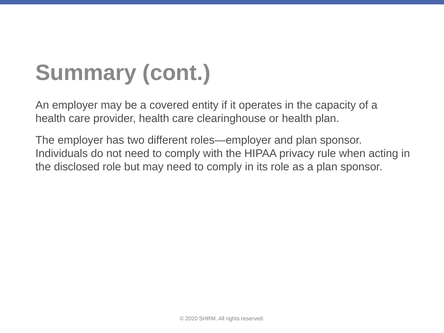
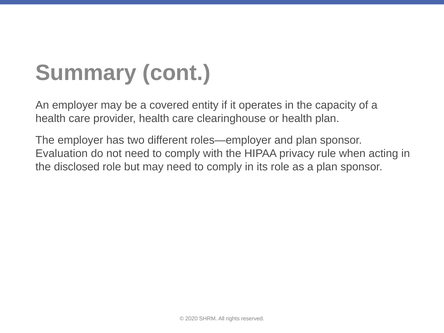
Individuals: Individuals -> Evaluation (62, 153)
